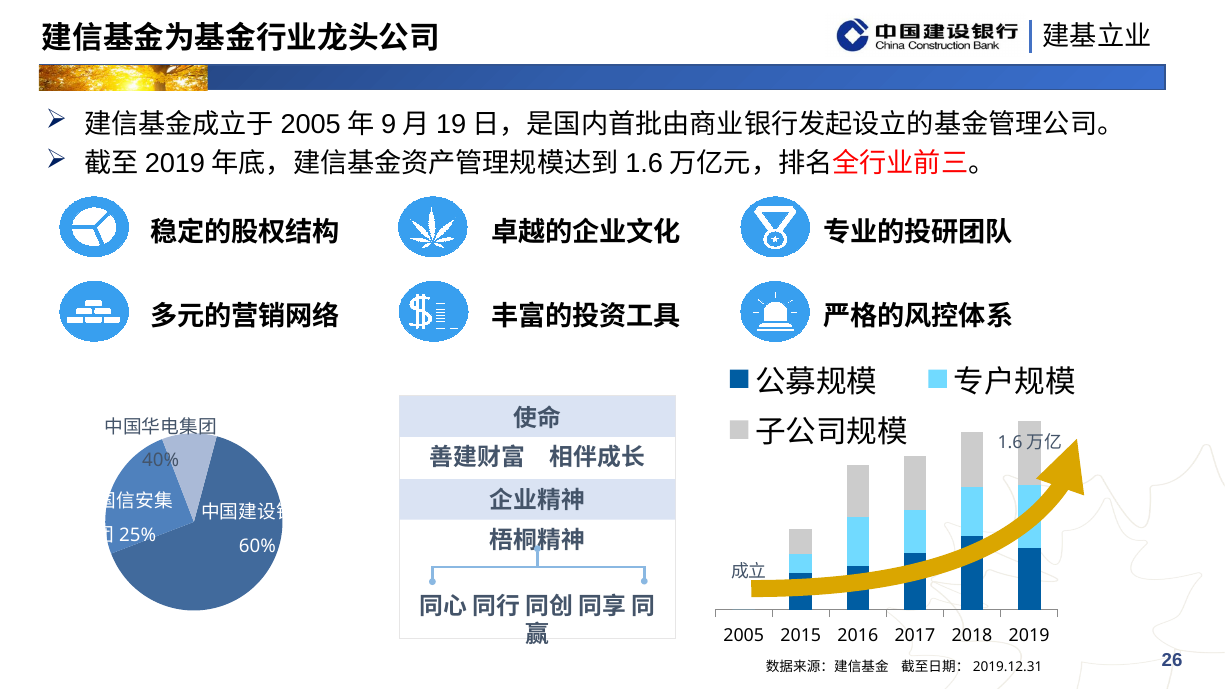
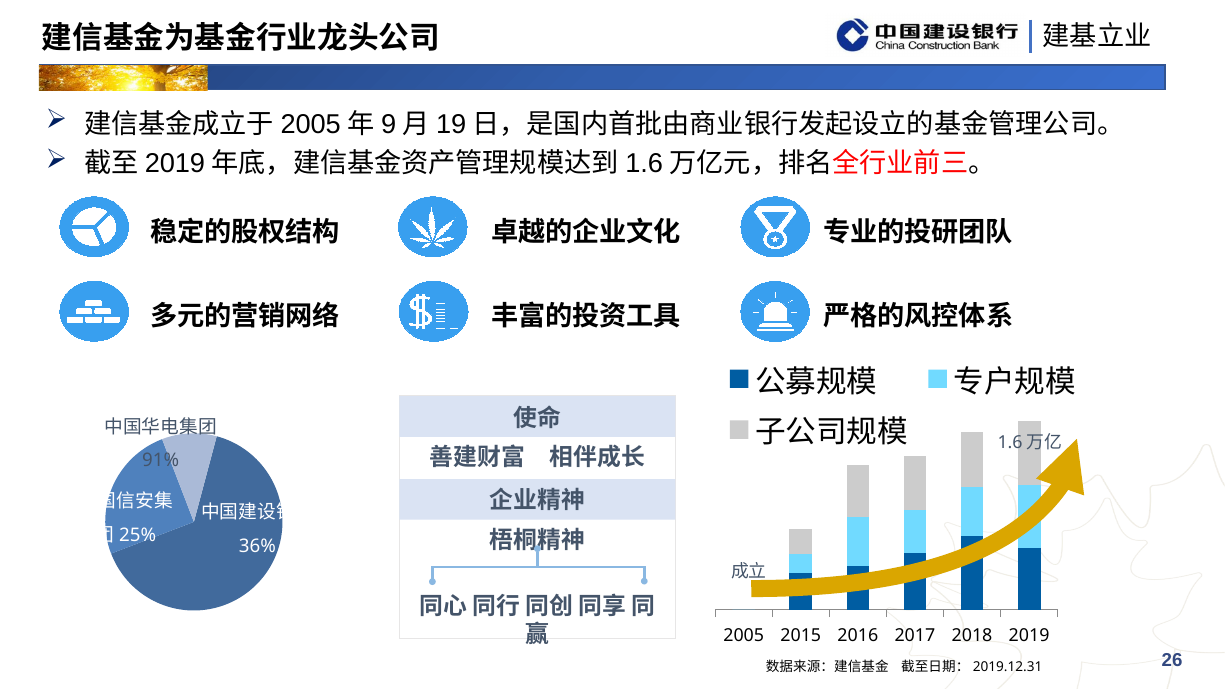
40%: 40% -> 91% (161, 461)
60%: 60% -> 36% (257, 546)
